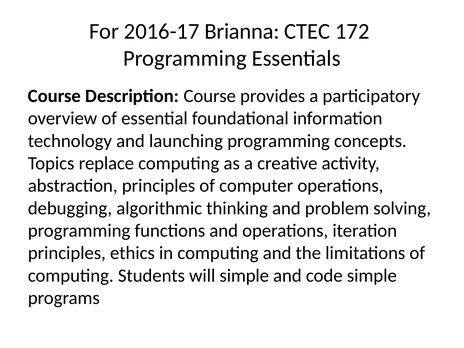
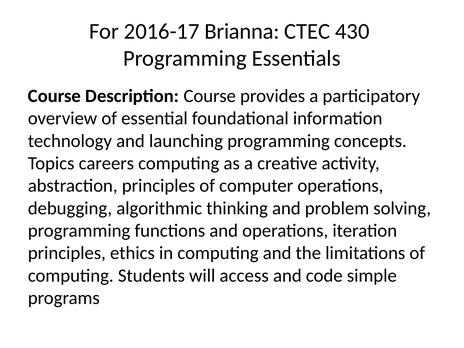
172: 172 -> 430 (352, 31)
replace: replace -> careers (106, 163)
will simple: simple -> access (244, 276)
